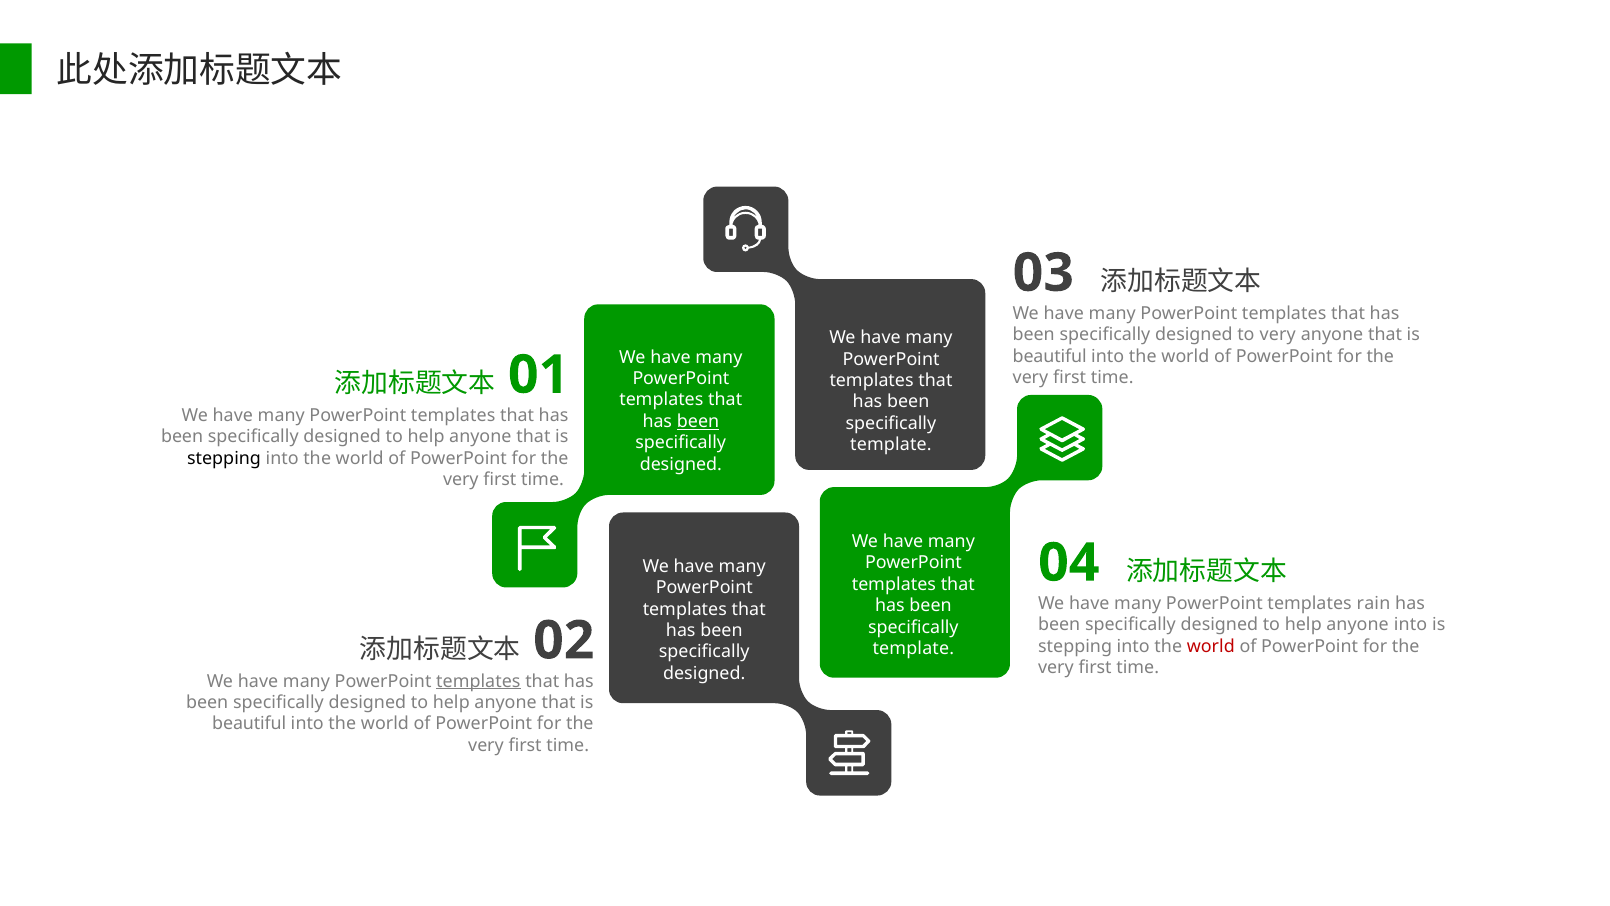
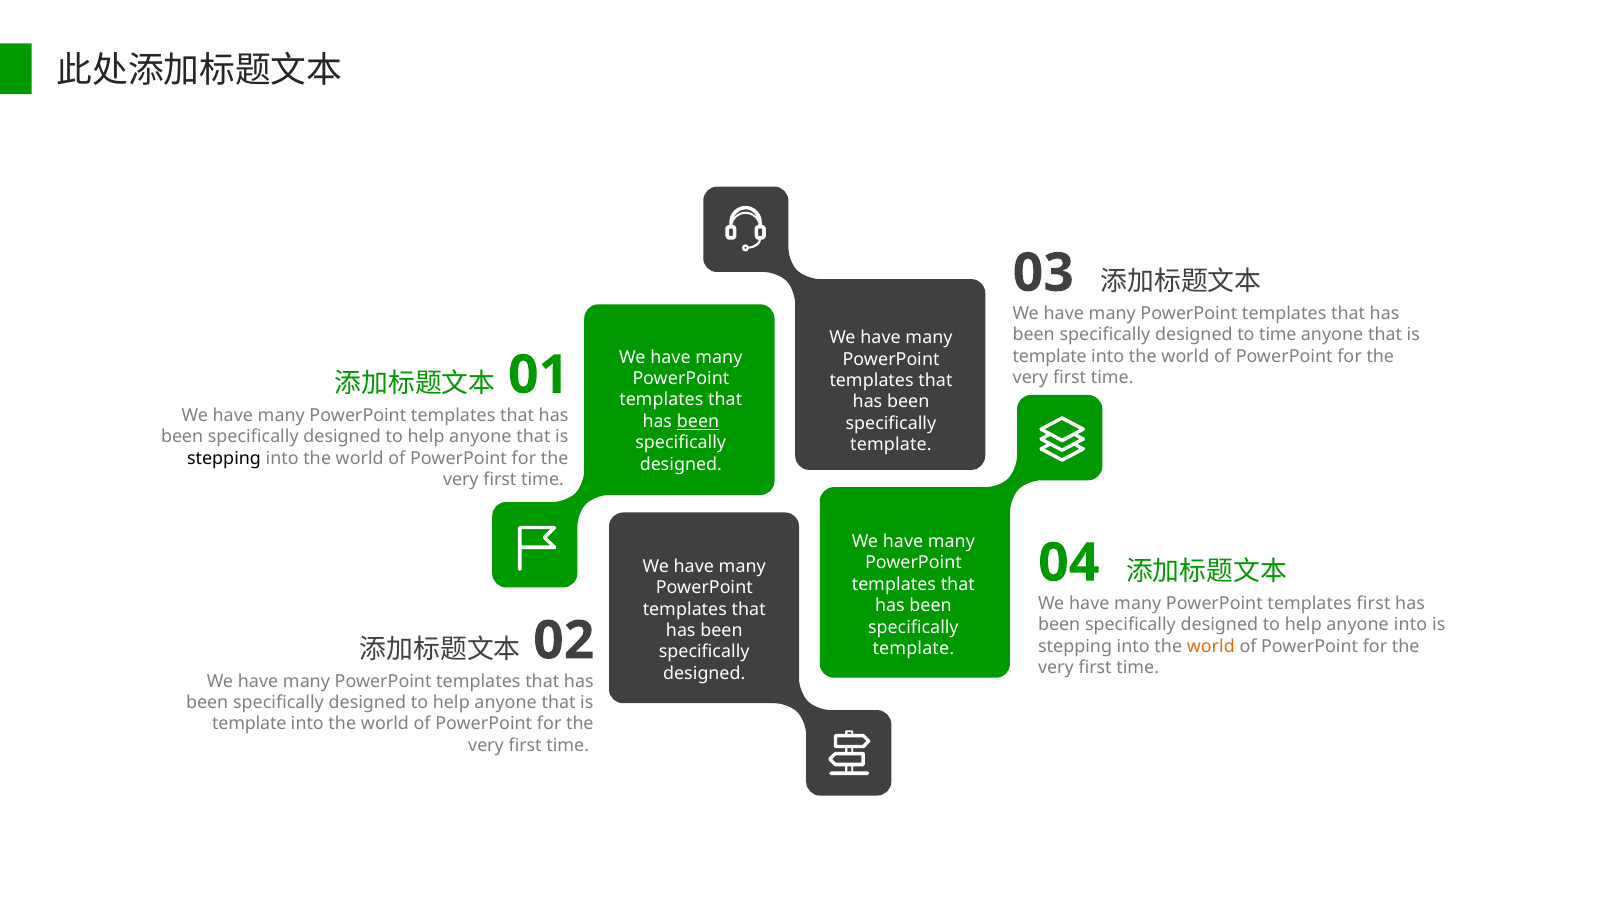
to very: very -> time (1278, 335)
beautiful: beautiful -> template (1050, 356)
templates rain: rain -> first (1374, 603)
world colour: red -> orange (1211, 646)
templates underline: present -> none (478, 681)
beautiful: beautiful -> template (249, 723)
